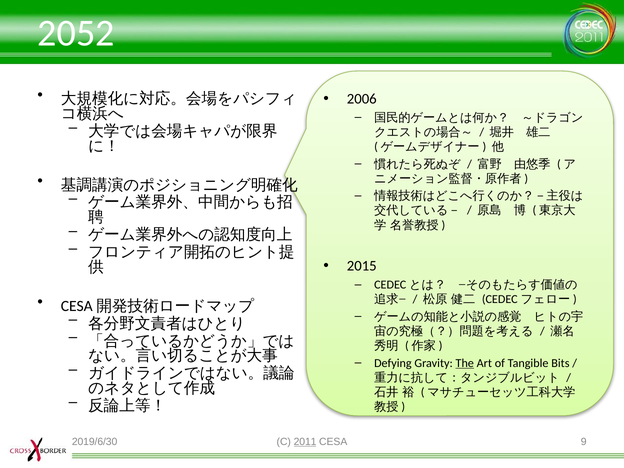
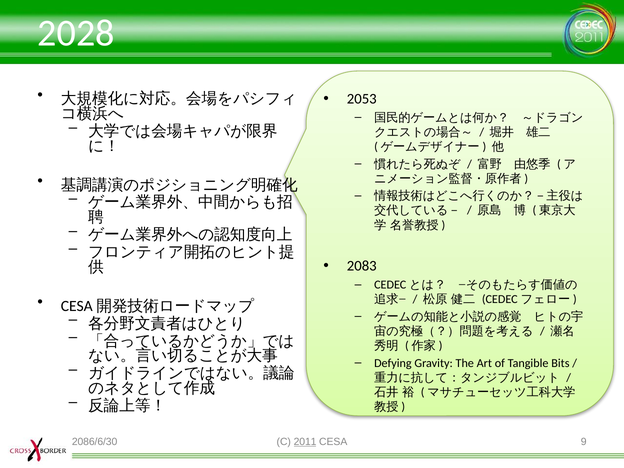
2052: 2052 -> 2028 (76, 33)
2006: 2006 -> 2053 (362, 99)
2015: 2015 -> 2083 (362, 266)
The underline: present -> none (465, 363)
2019/6/30: 2019/6/30 -> 2086/6/30 (95, 442)
